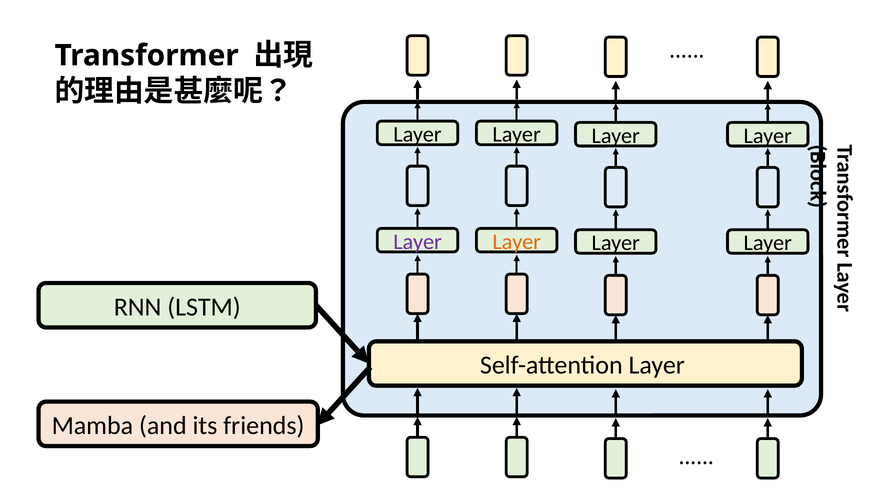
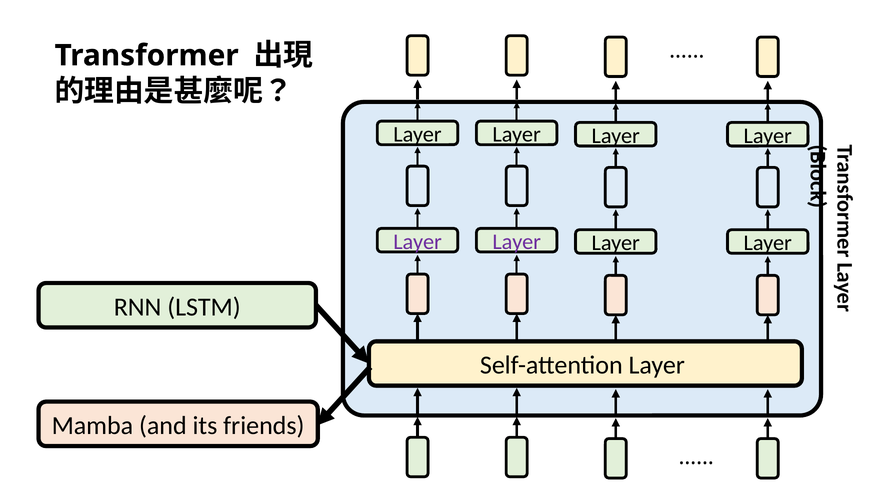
Layer colour: orange -> purple (517, 242)
